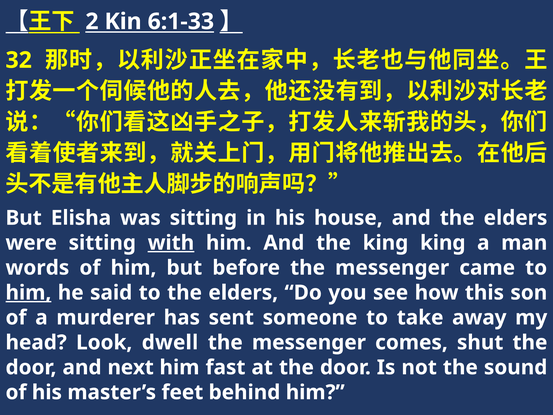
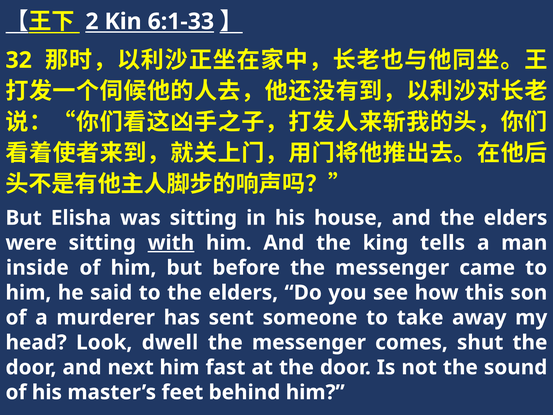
king king: king -> tells (443, 243)
words: words -> inside (37, 268)
him underline: present -> none (28, 293)
